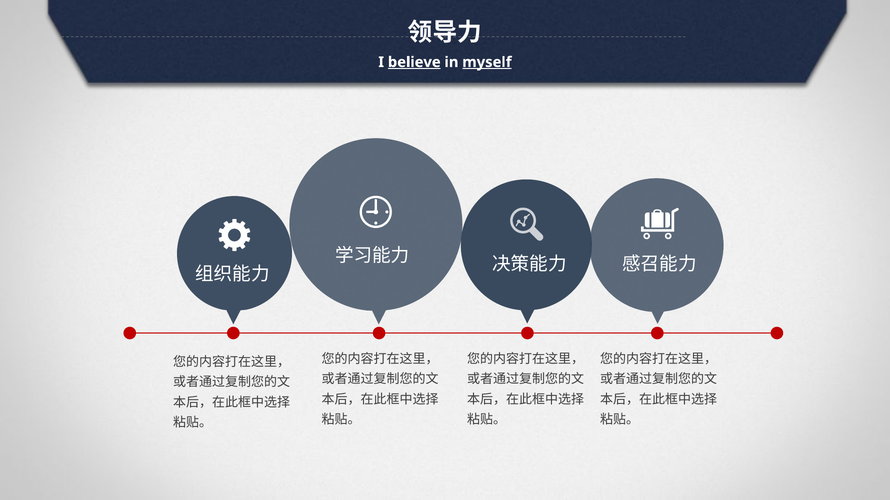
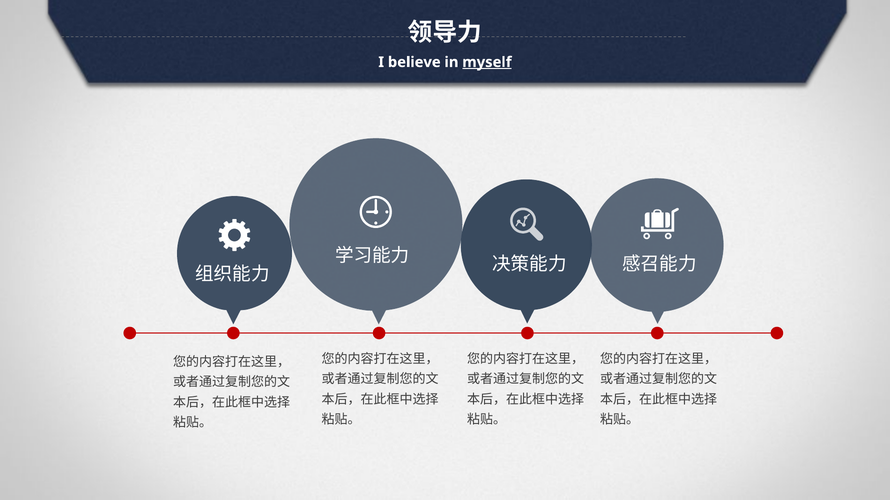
believe underline: present -> none (414, 62)
